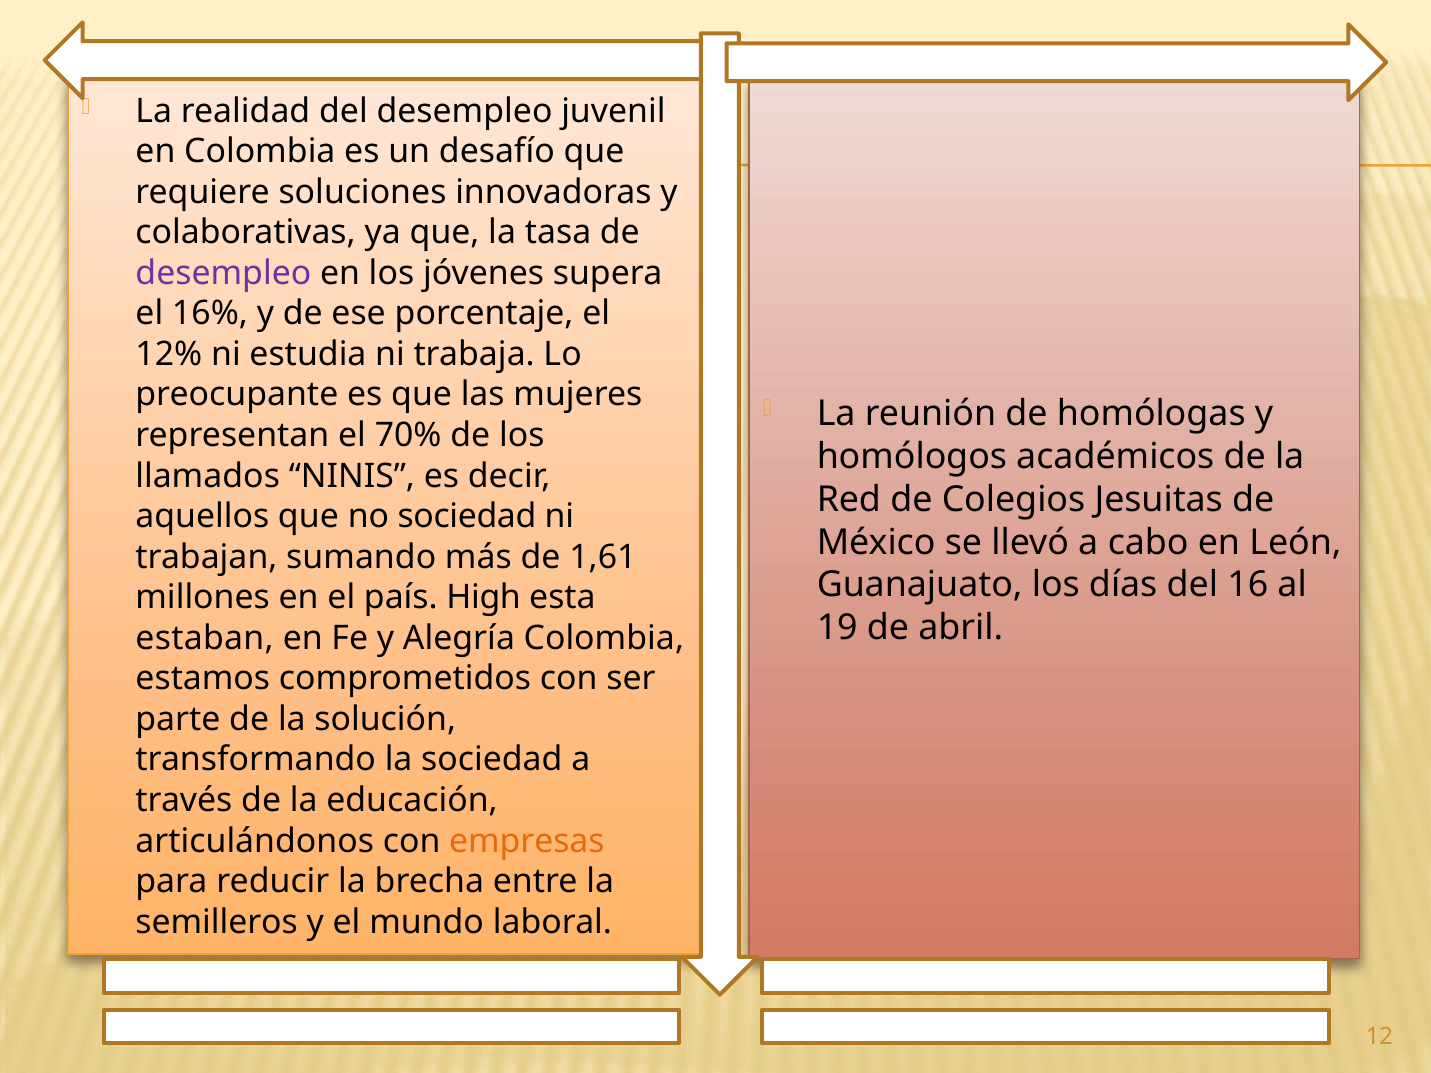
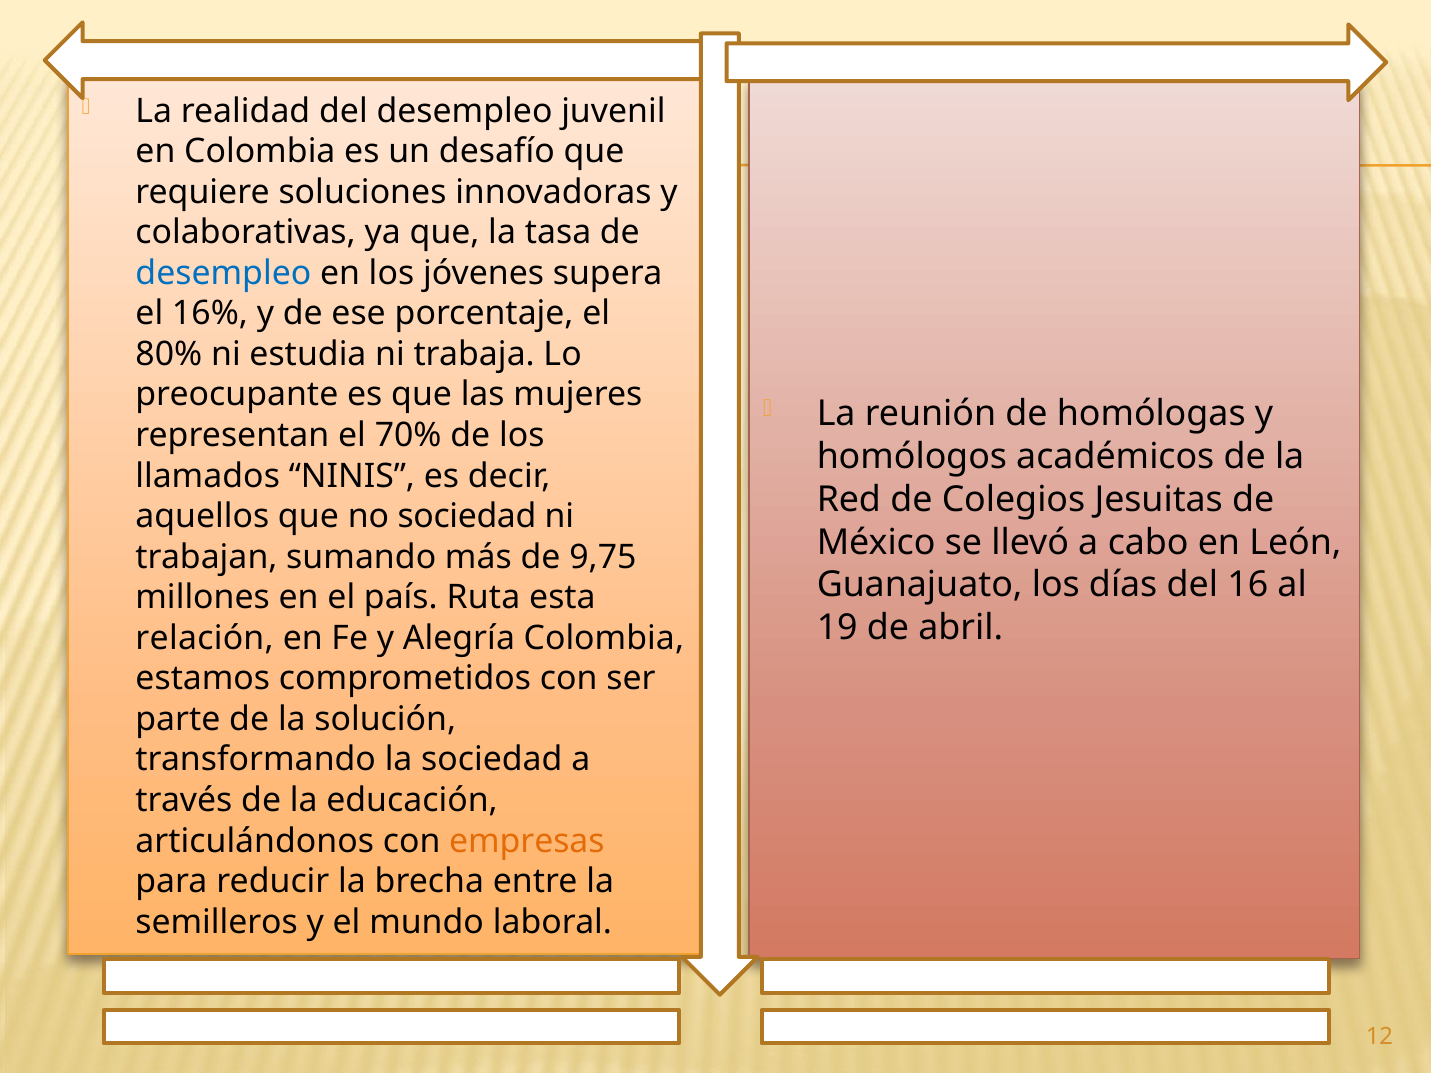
desempleo colour: purple -> blue (223, 273)
12%: 12% -> 80% (169, 354)
1,61: 1,61 -> 9,75 (603, 557)
High: High -> Ruta (483, 598)
estaban: estaban -> relación (205, 638)
